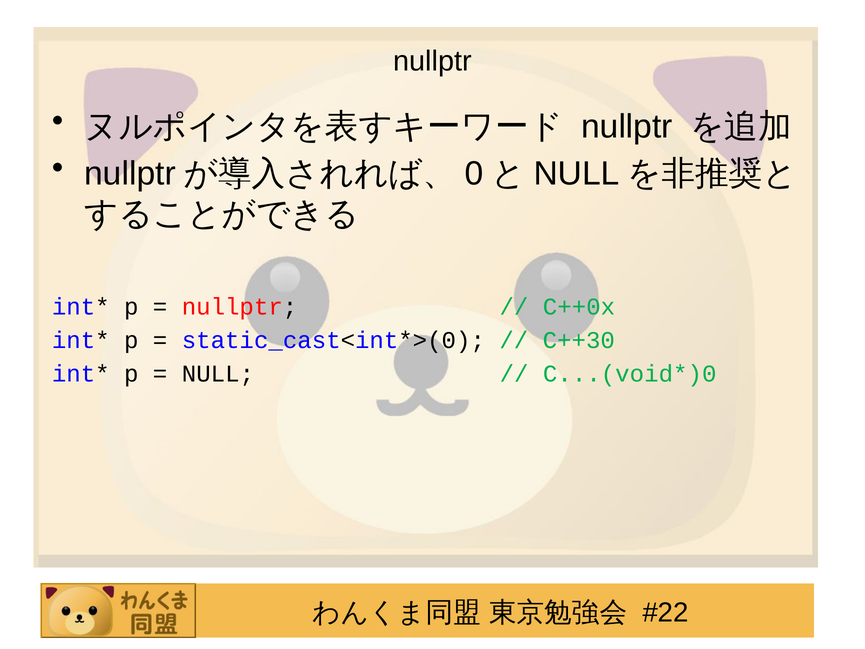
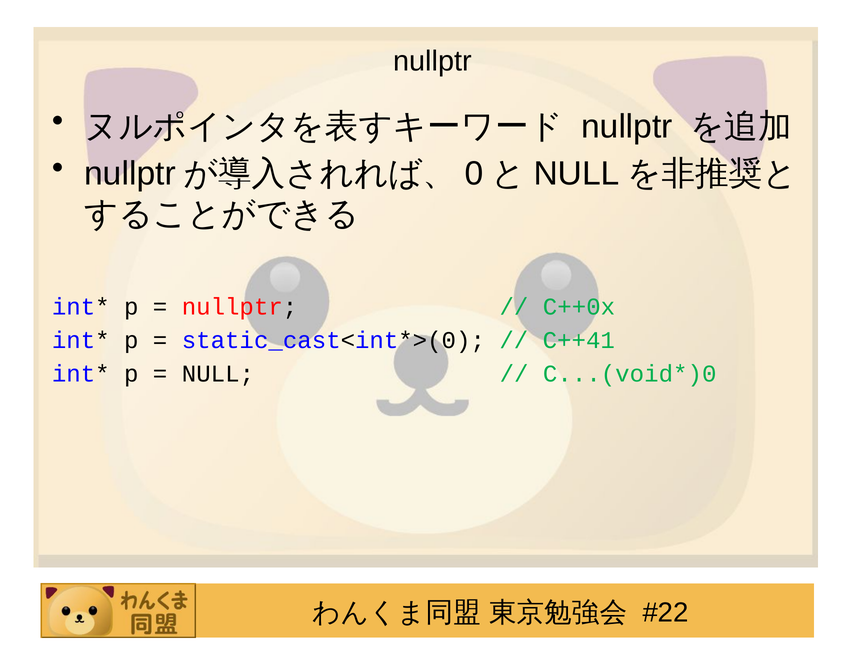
C++30: C++30 -> C++41 (579, 340)
